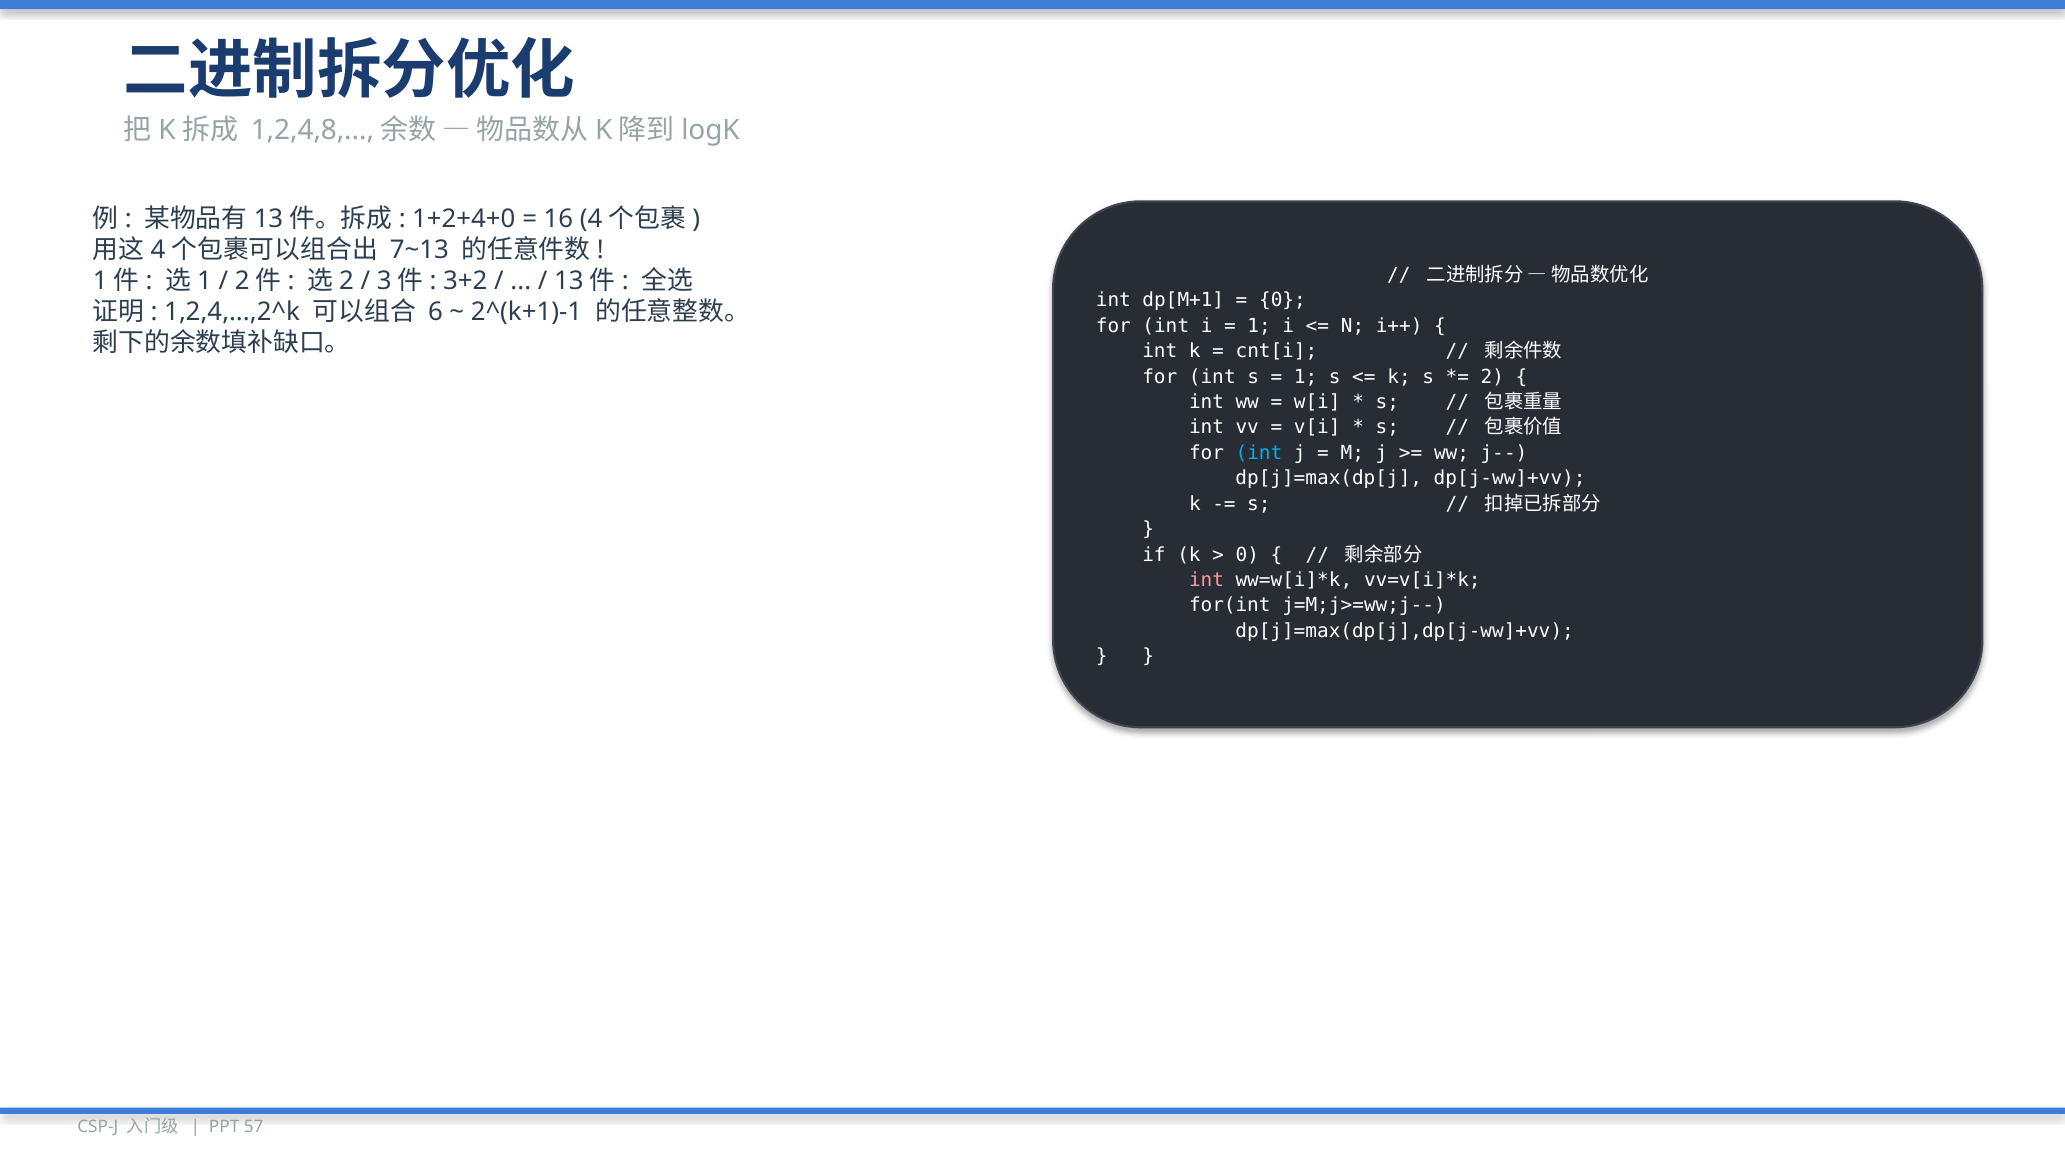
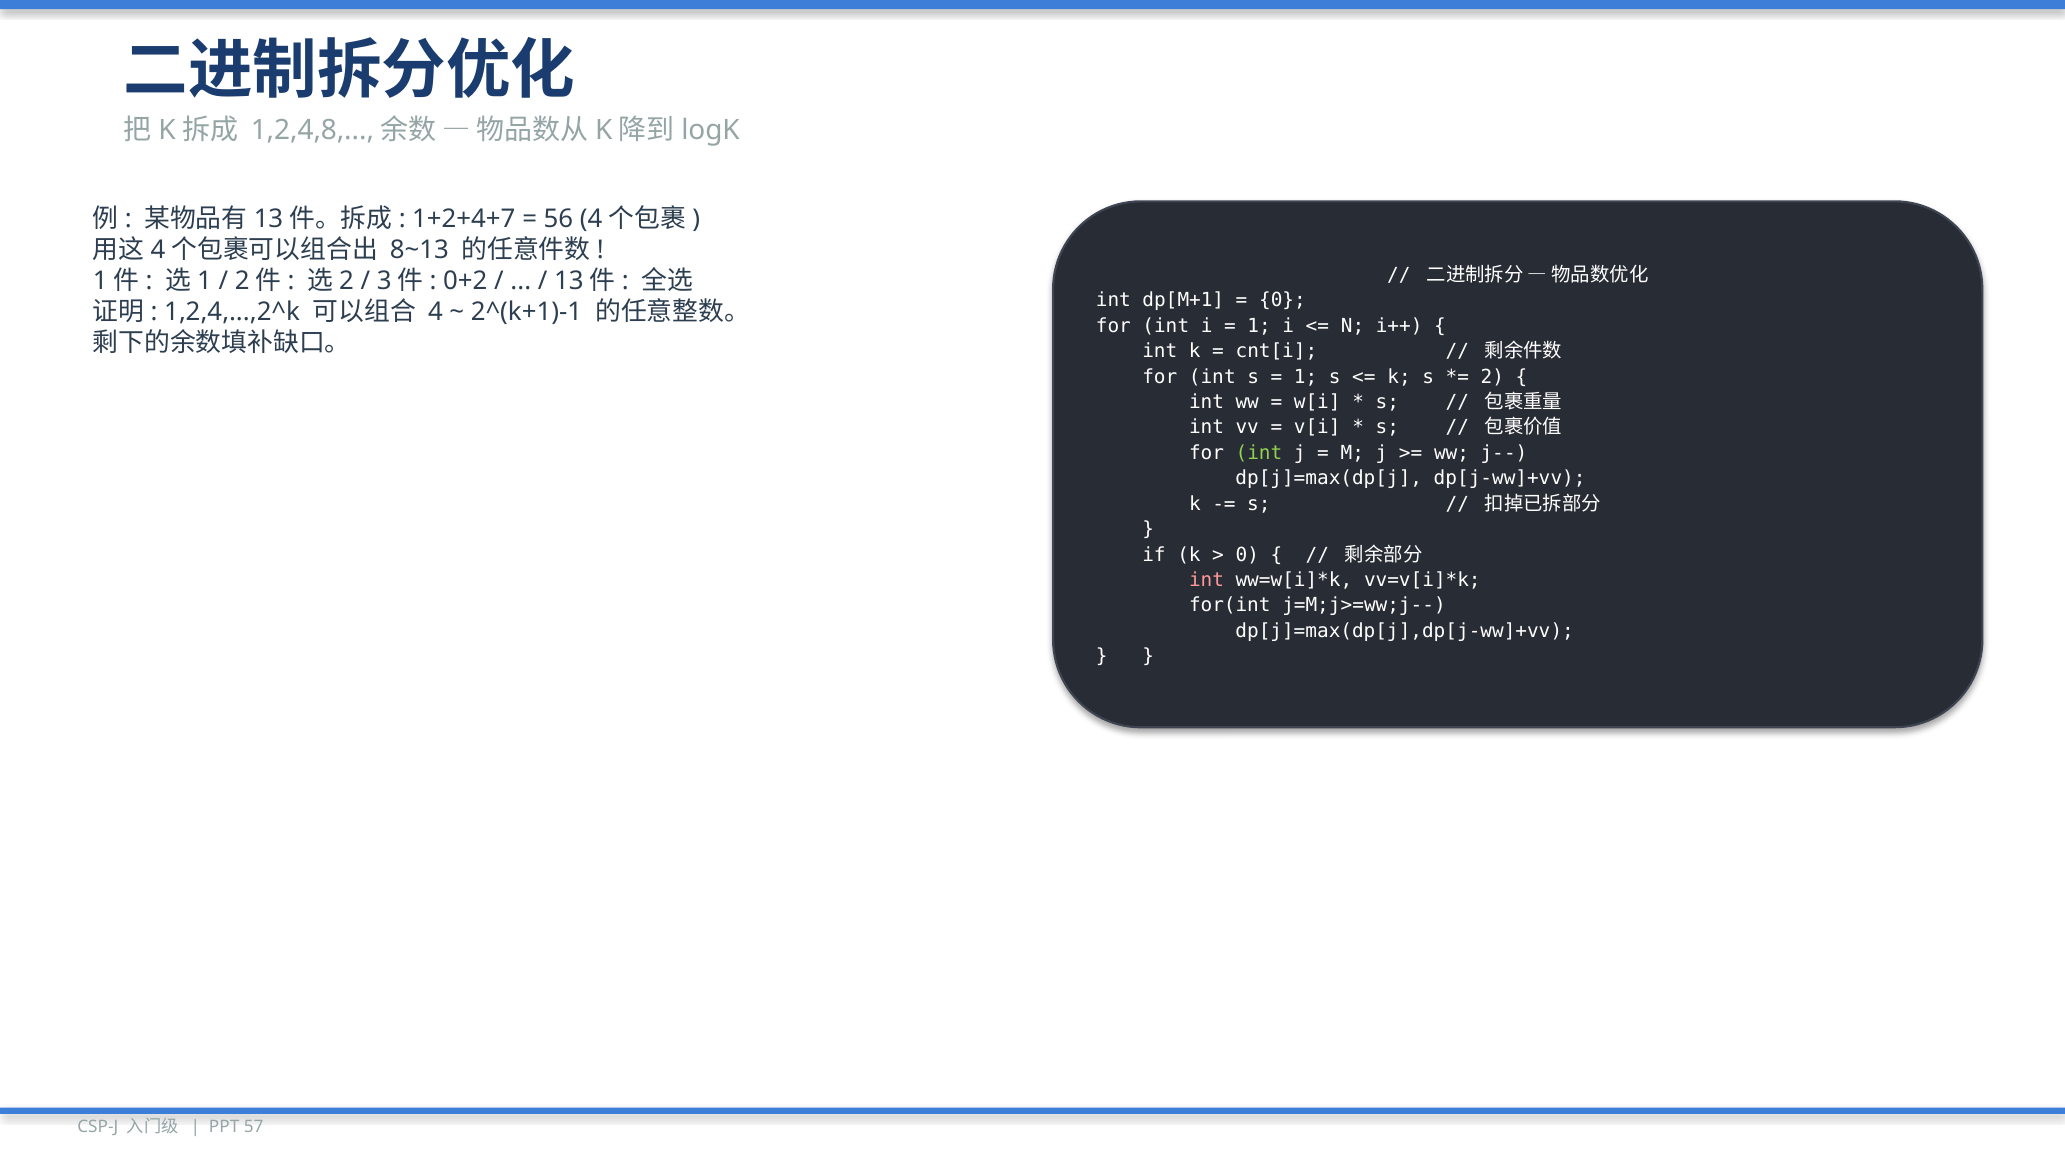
1+2+4+0: 1+2+4+0 -> 1+2+4+7 (464, 219)
16: 16 -> 56 (558, 219)
7~13: 7~13 -> 8~13 (419, 250)
3+2: 3+2 -> 0+2 (465, 281)
6: 6 -> 4 (435, 311)
int colour: light blue -> light green (1259, 453)
